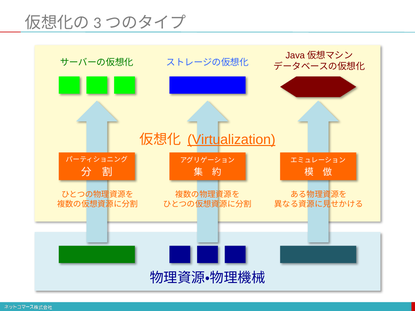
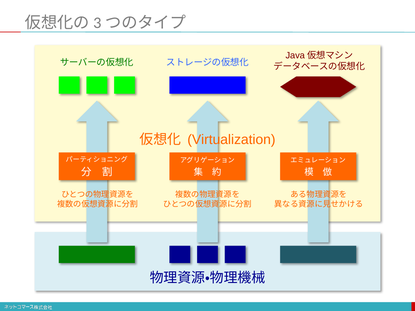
Virtualization underline: present -> none (231, 140)
